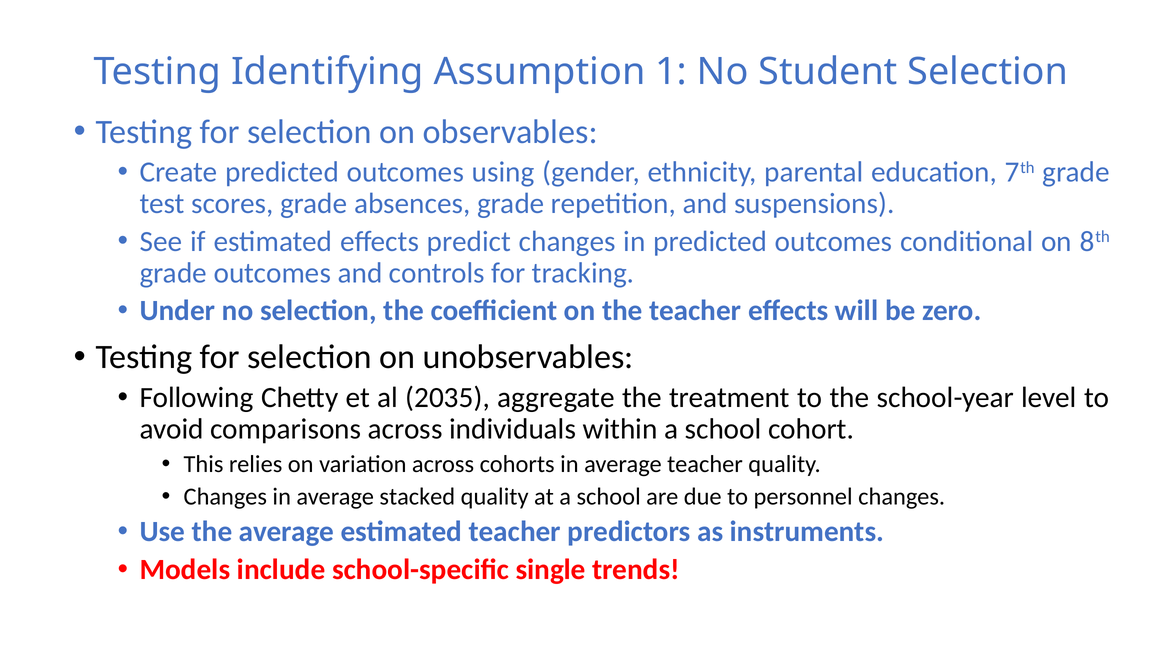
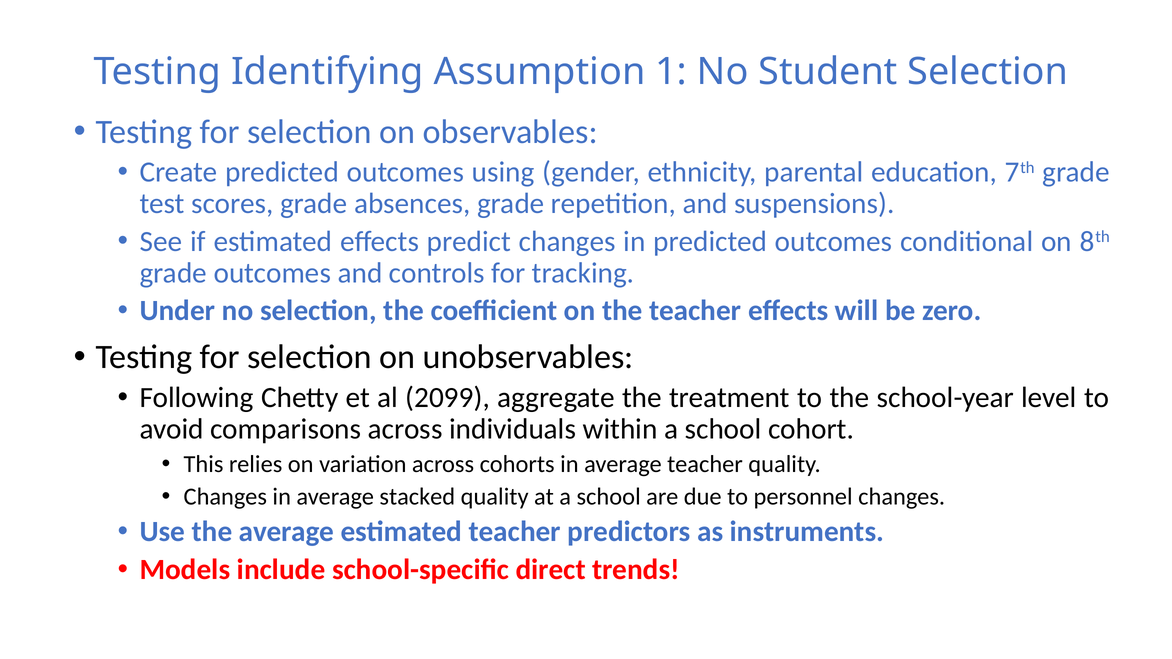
2035: 2035 -> 2099 (448, 398)
single: single -> direct (551, 570)
